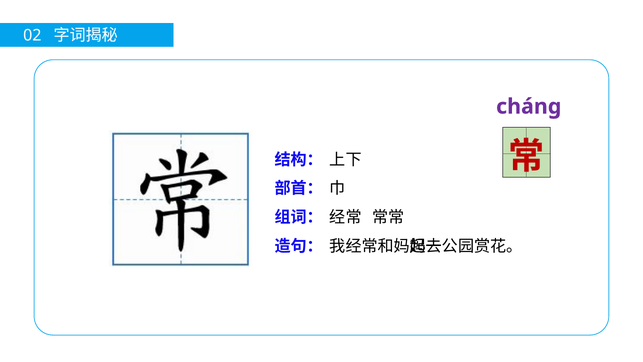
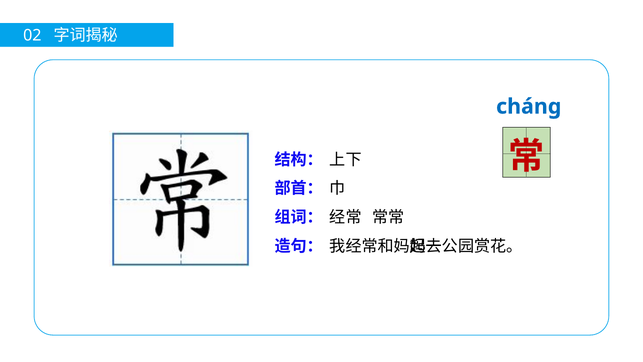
chánɡ colour: purple -> blue (529, 106)
